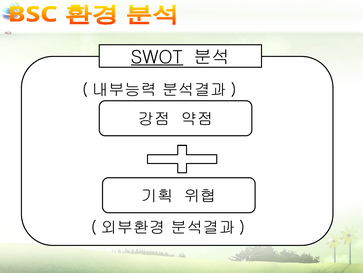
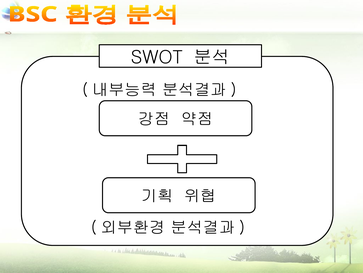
SWOT underline: present -> none (157, 57)
